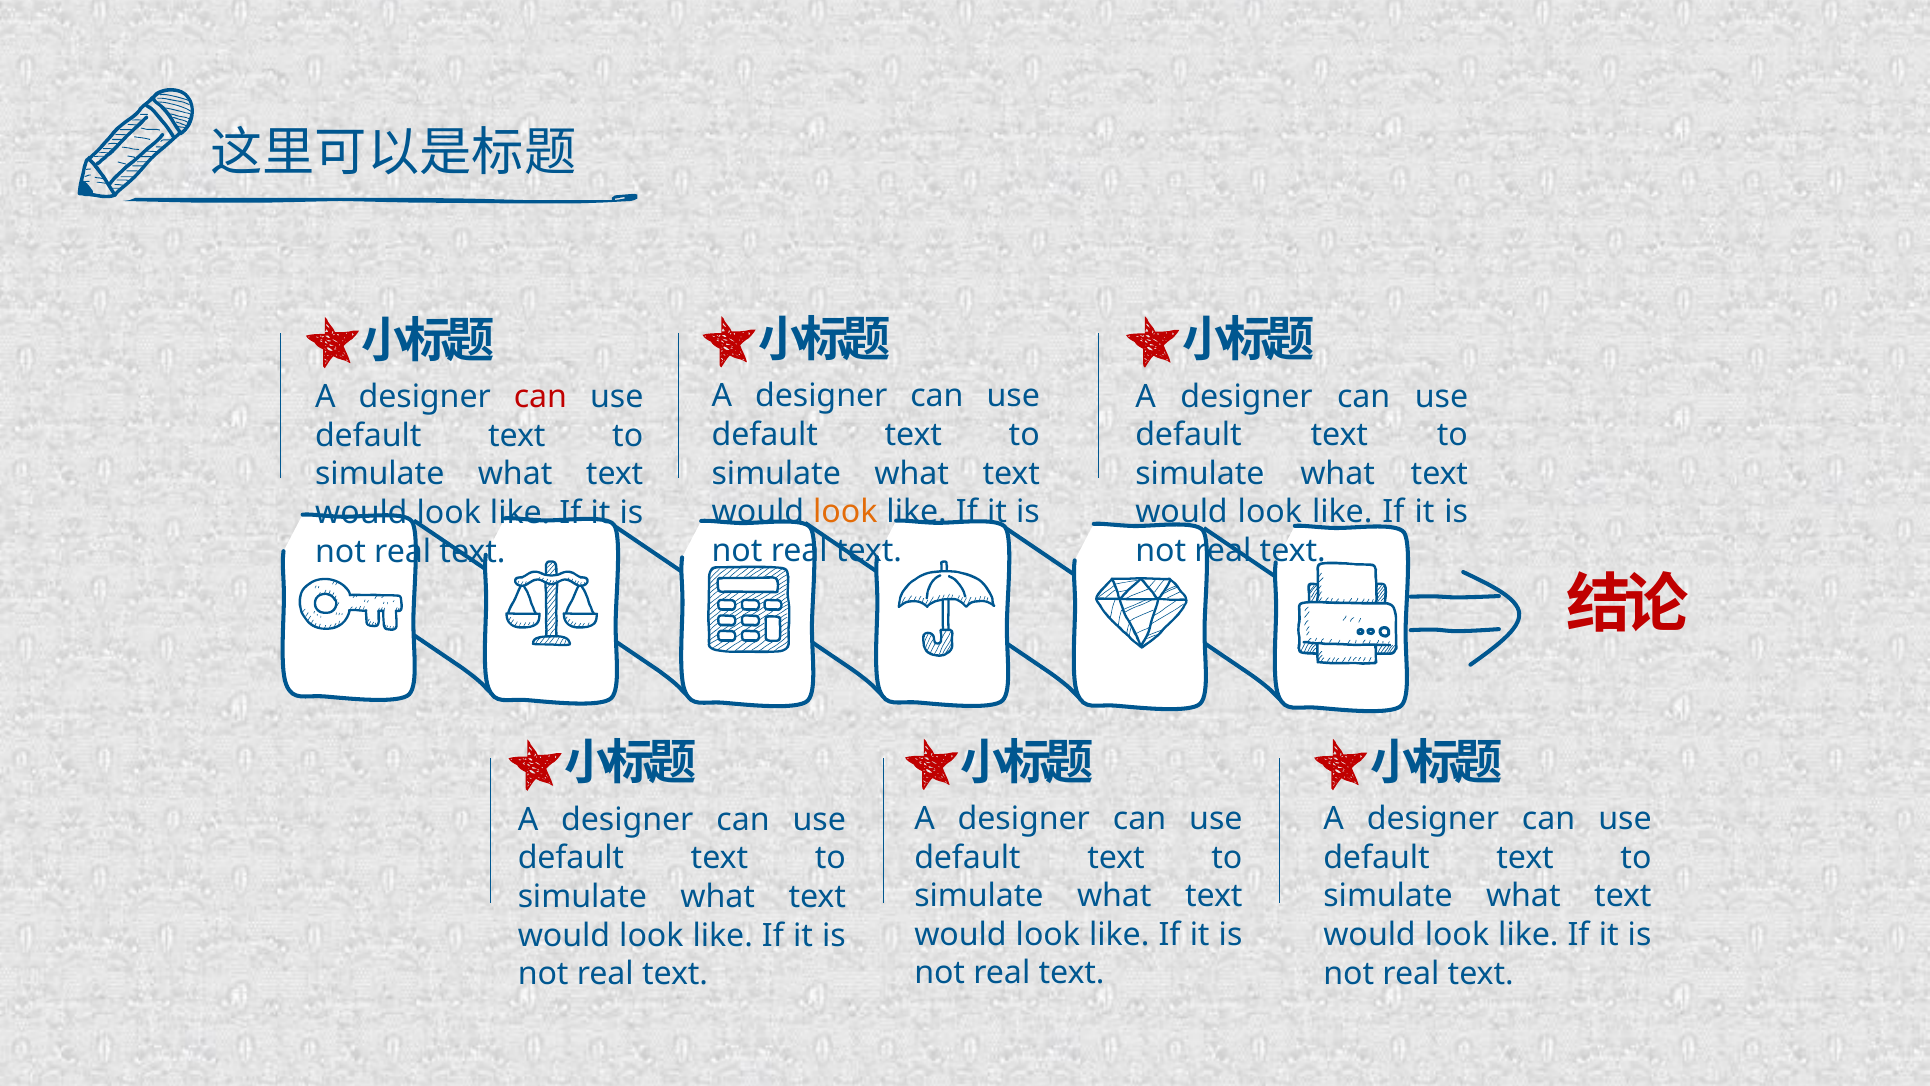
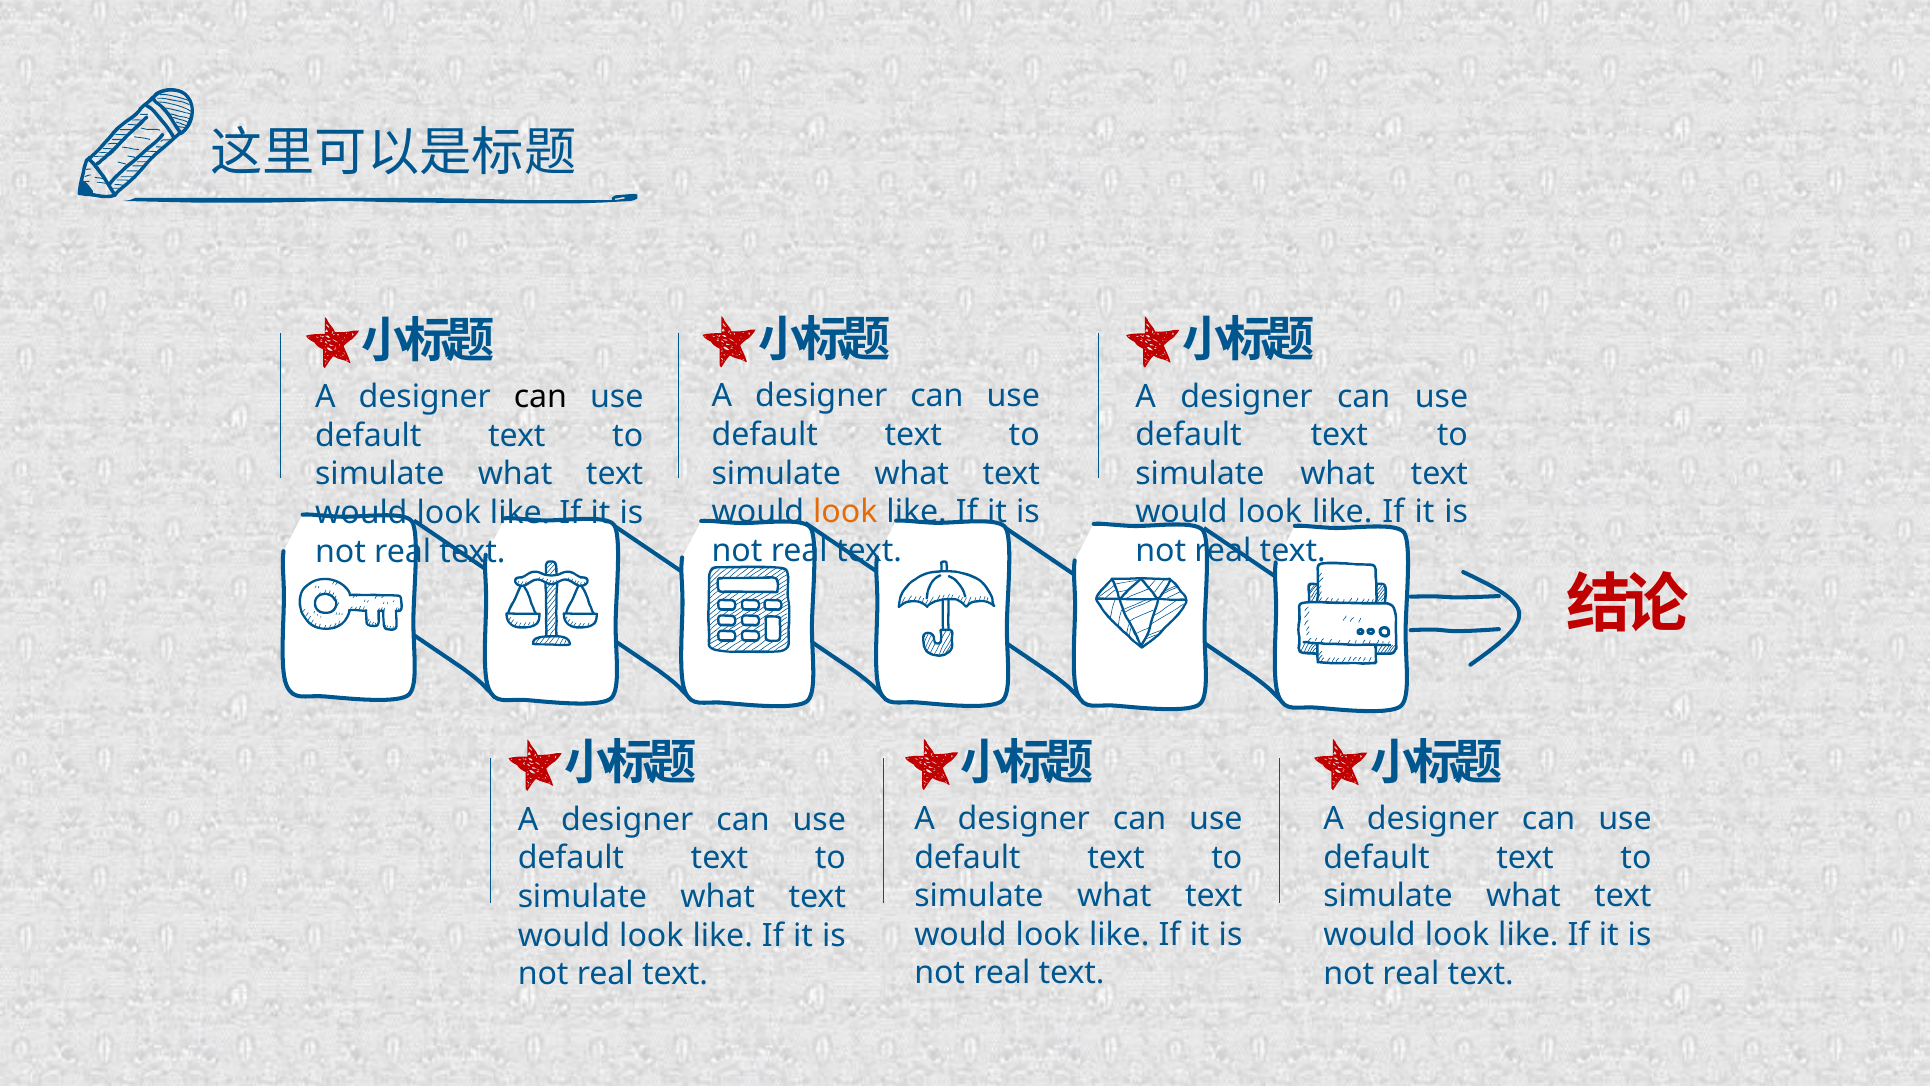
can colour: red -> black (540, 397)
